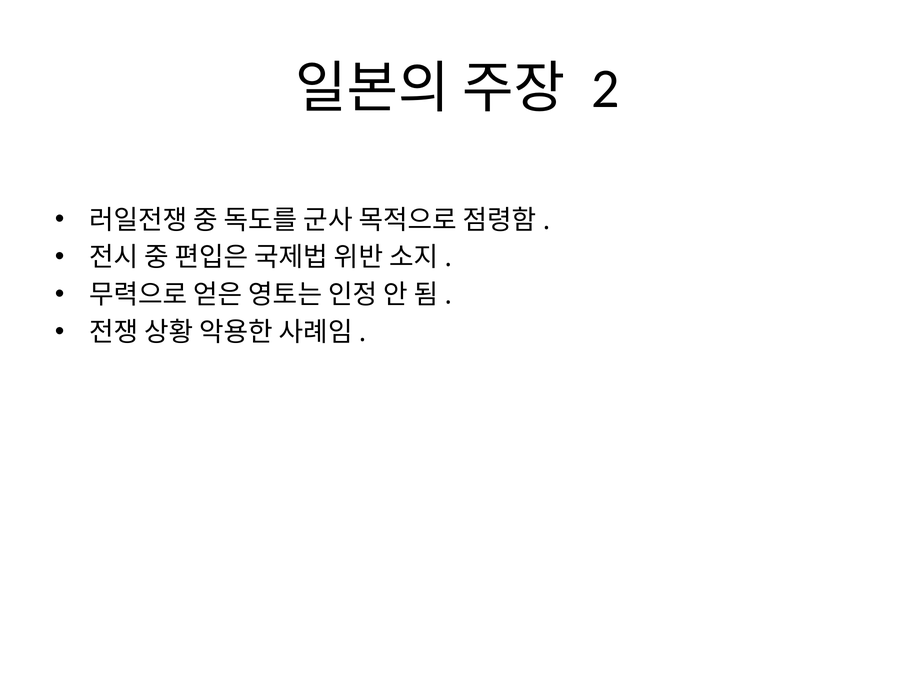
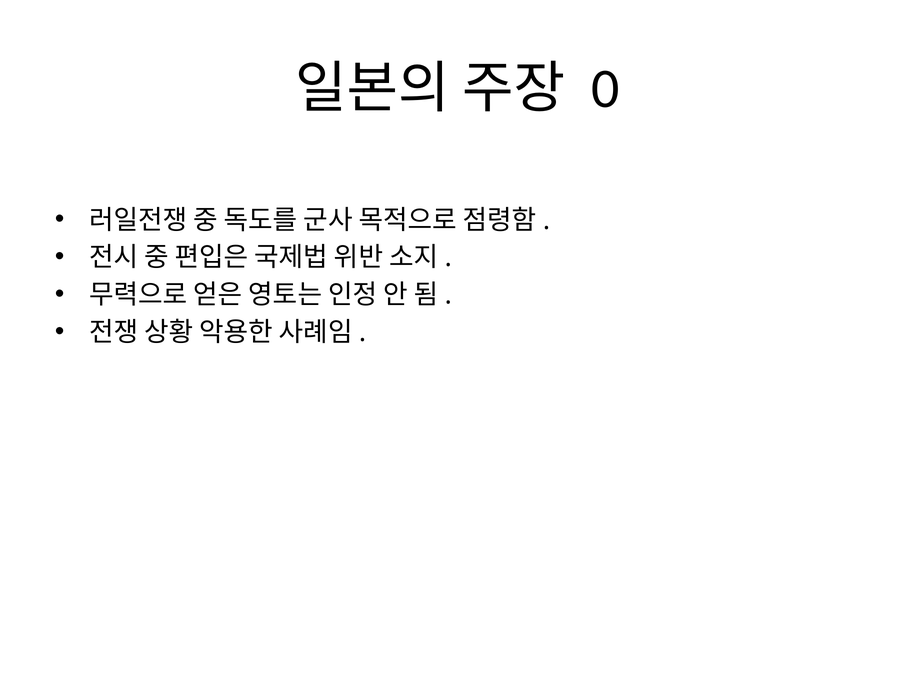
2: 2 -> 0 (605, 89)
